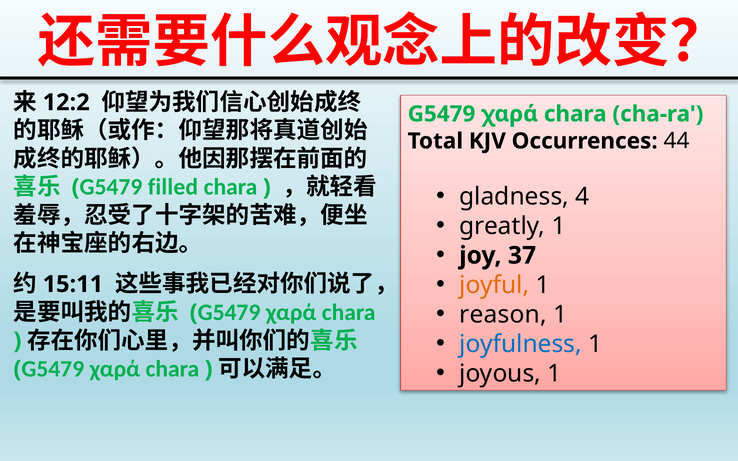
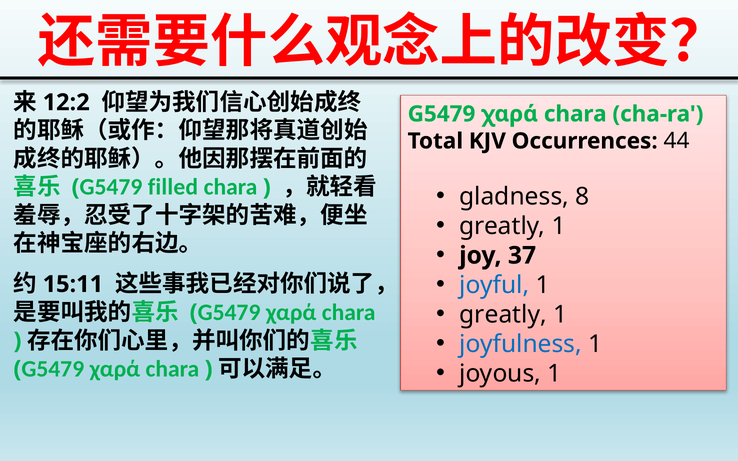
4: 4 -> 8 (582, 197)
joyful colour: orange -> blue (494, 285)
reason: reason -> greatly (503, 315)
